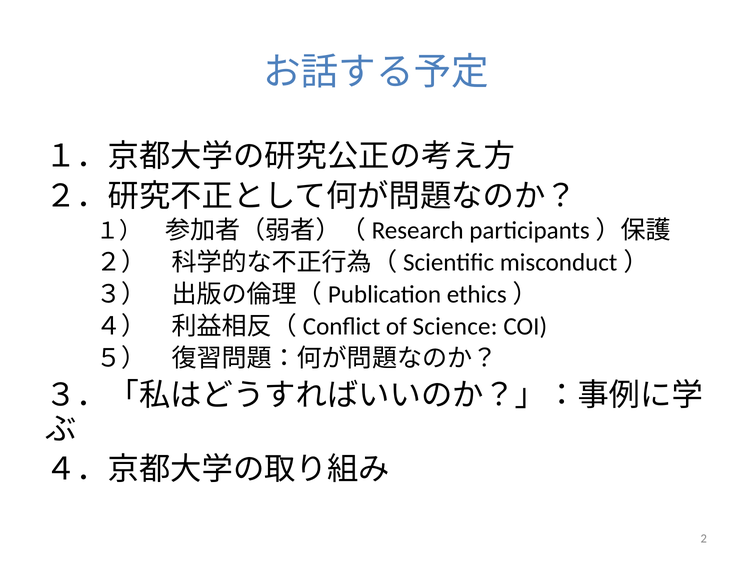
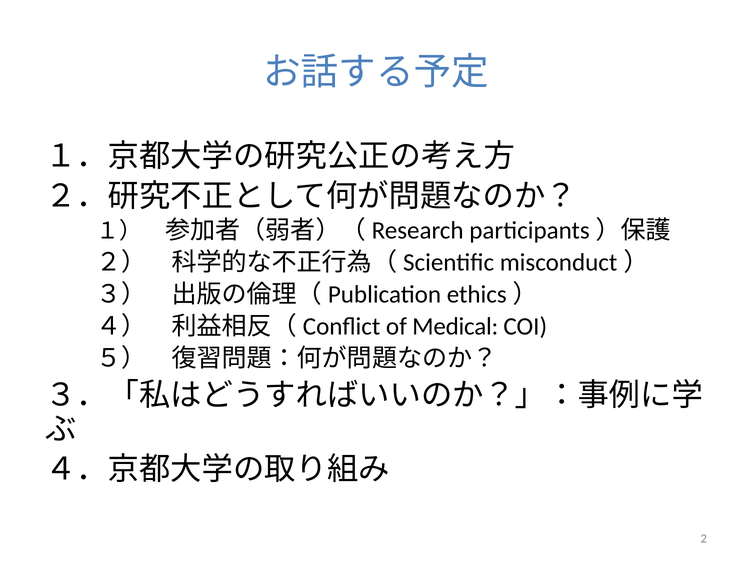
Science: Science -> Medical (455, 326)
